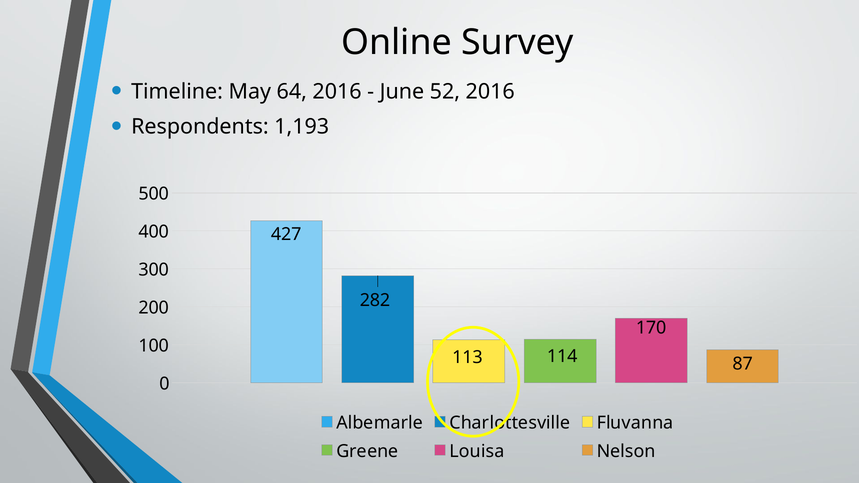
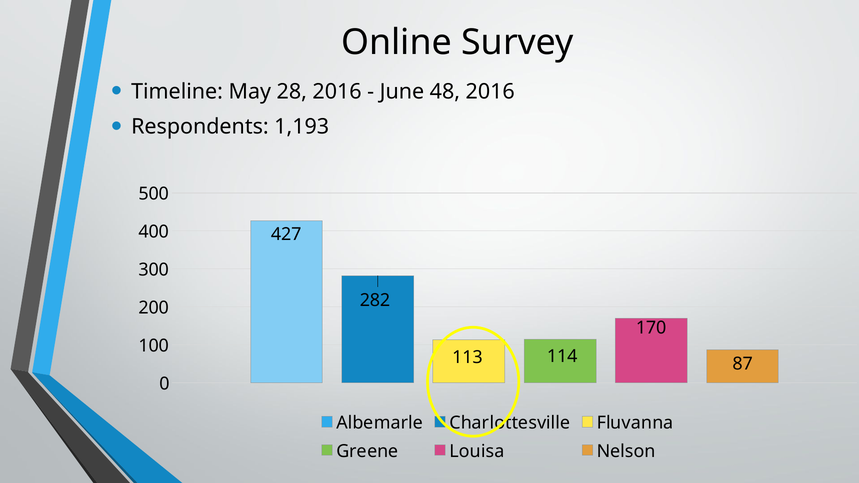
64: 64 -> 28 (292, 92)
52: 52 -> 48 (445, 92)
